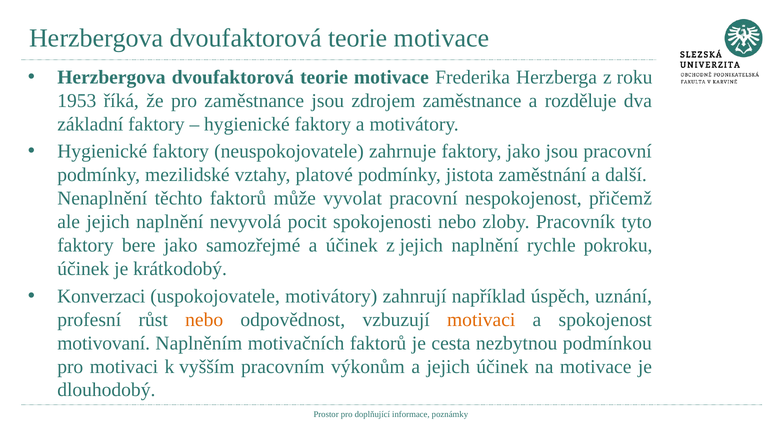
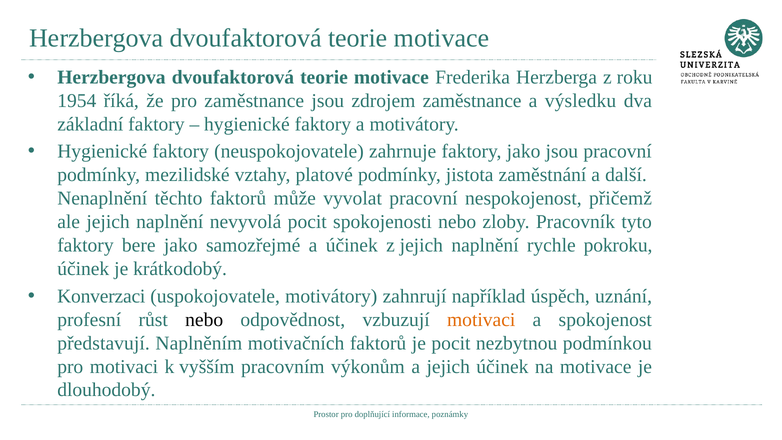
1953: 1953 -> 1954 (77, 101)
rozděluje: rozděluje -> výsledku (581, 101)
nebo colour: orange -> black (204, 320)
motivovaní: motivovaní -> představují (104, 343)
je cesta: cesta -> pocit (451, 343)
